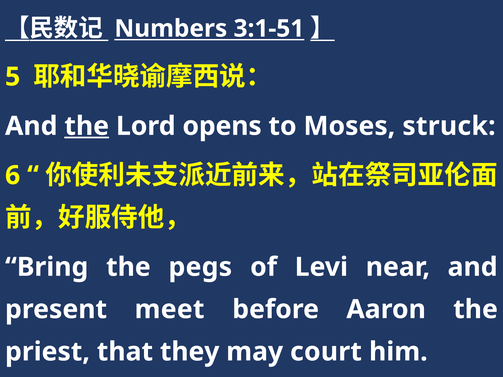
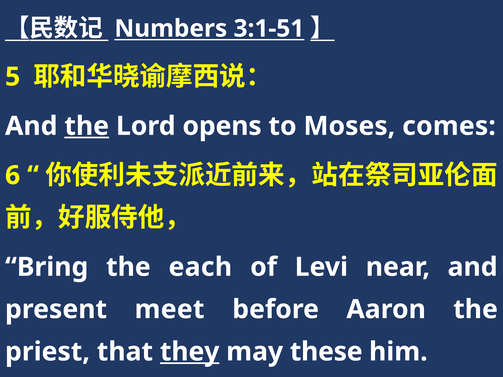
struck: struck -> comes (449, 126)
pegs: pegs -> each (200, 267)
they underline: none -> present (190, 352)
court: court -> these (326, 352)
